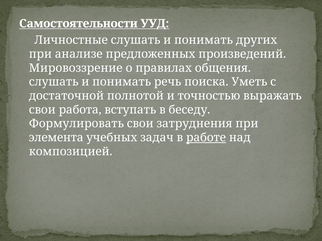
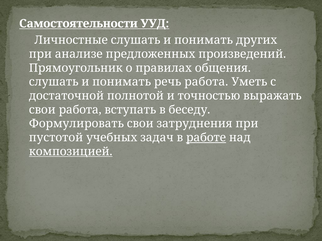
Мировоззрение: Мировоззрение -> Прямоугольник (76, 68)
речь поиска: поиска -> работа (206, 82)
элемента: элемента -> пустотой (56, 138)
композицией underline: none -> present (71, 152)
